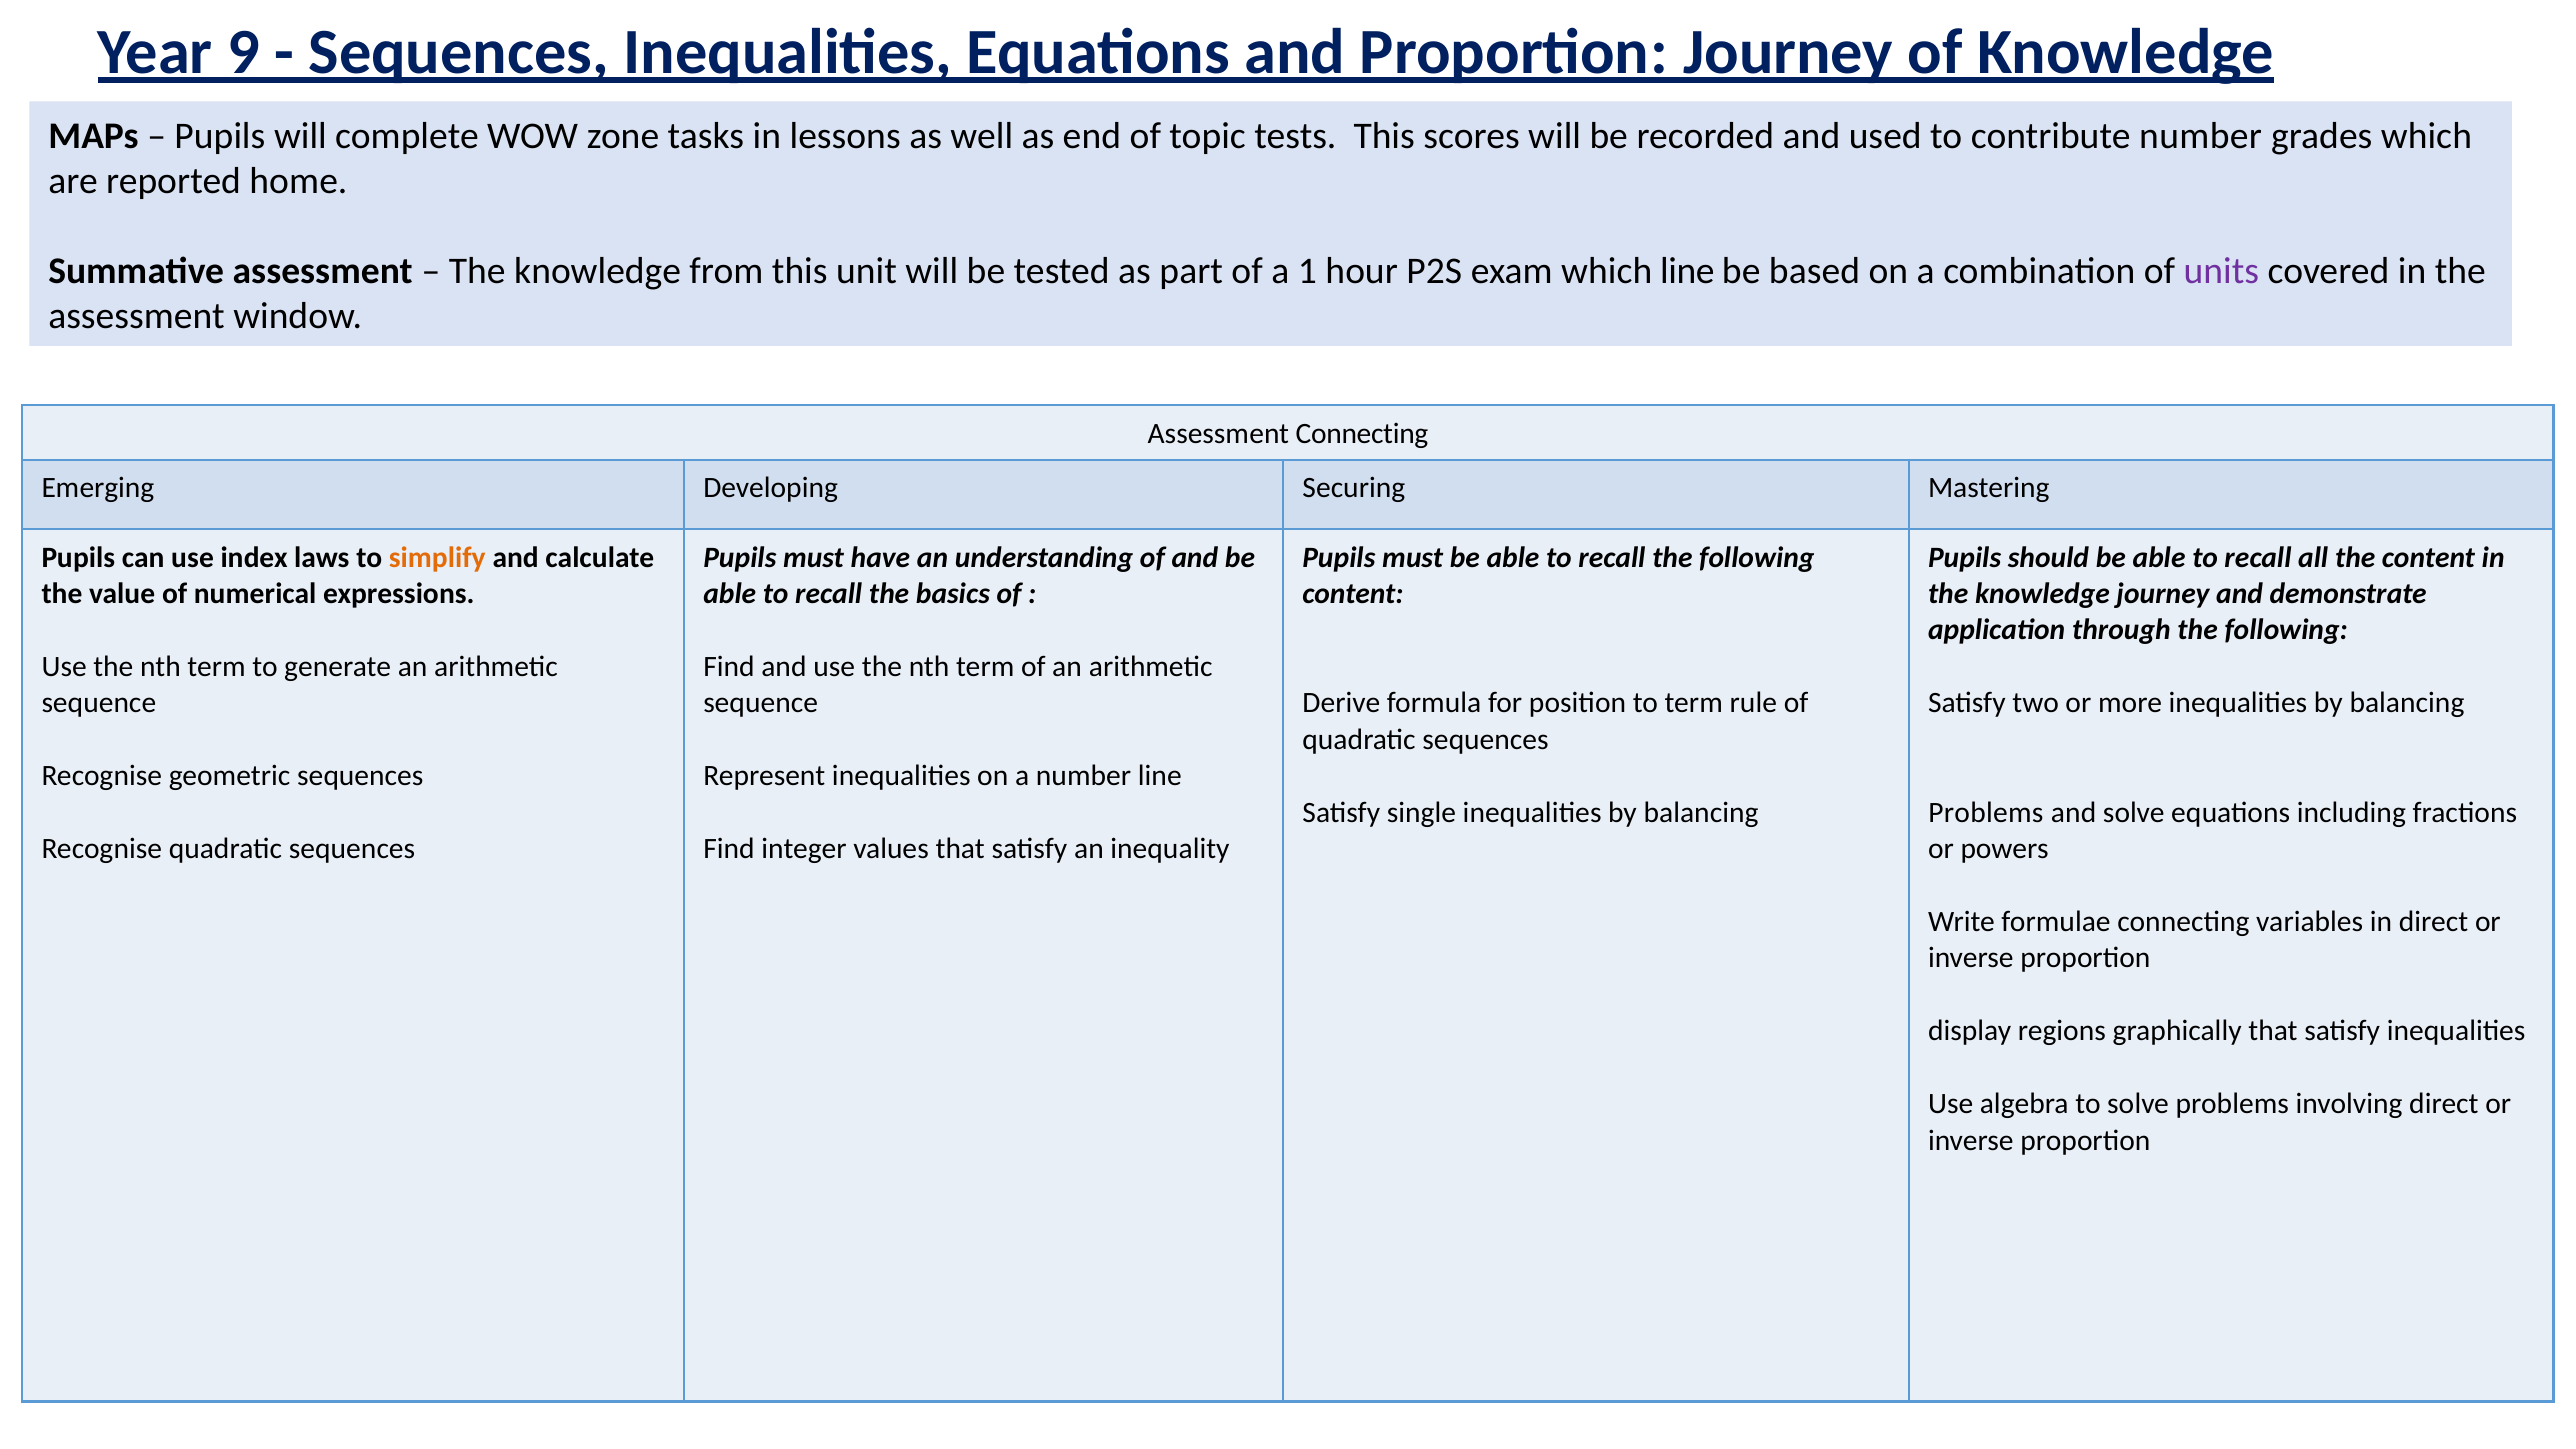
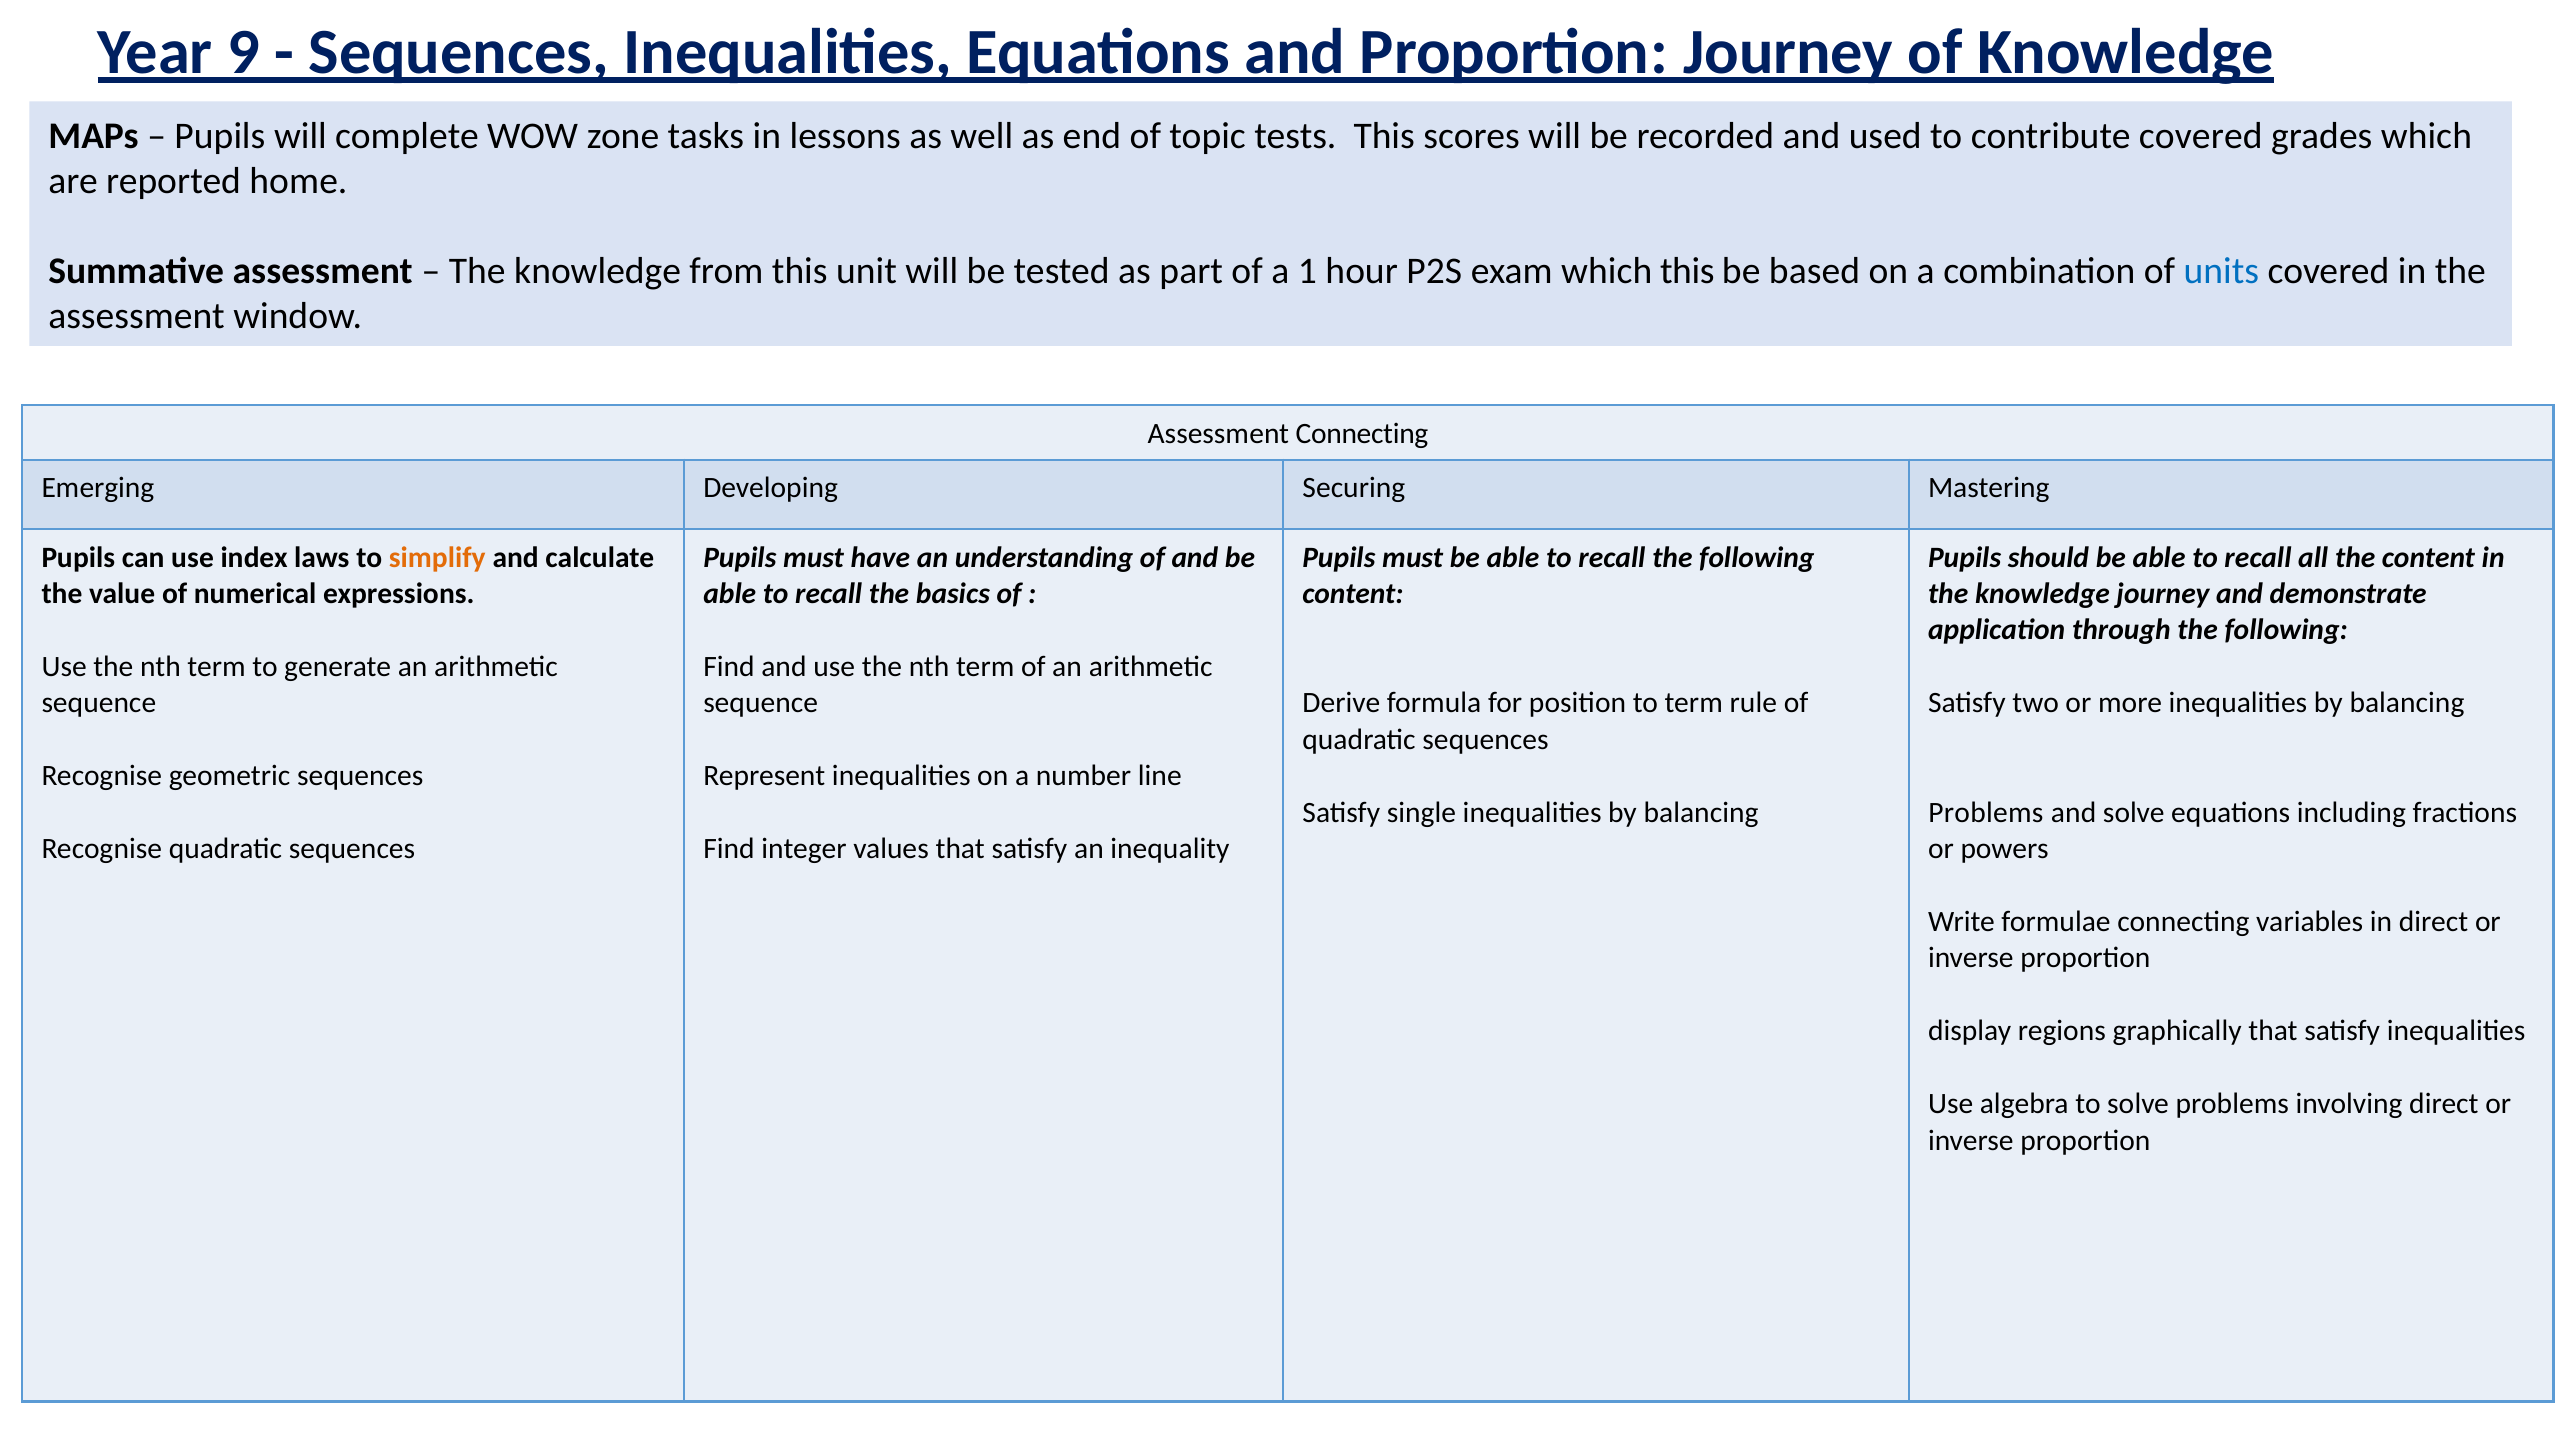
contribute number: number -> covered (2201, 136)
which line: line -> this (1687, 271)
units colour: purple -> blue (2221, 271)
